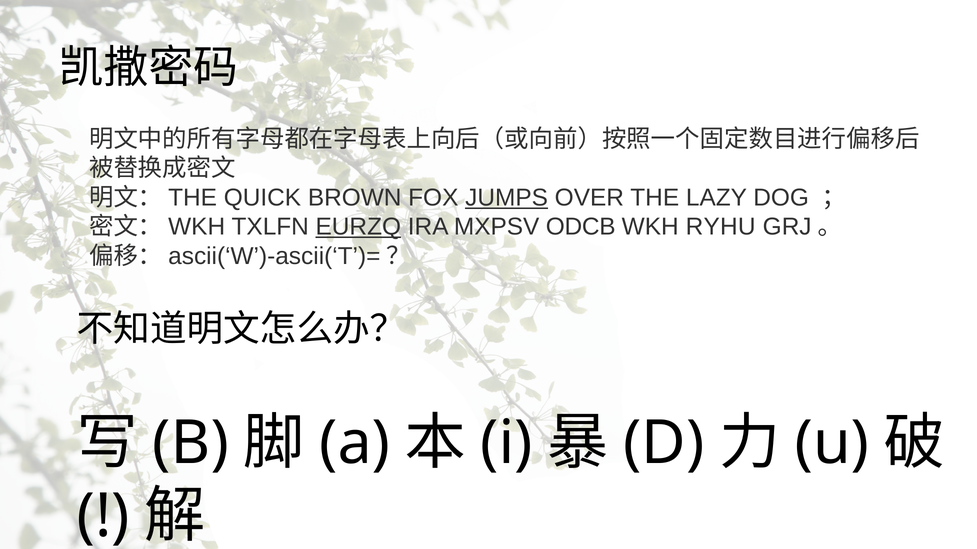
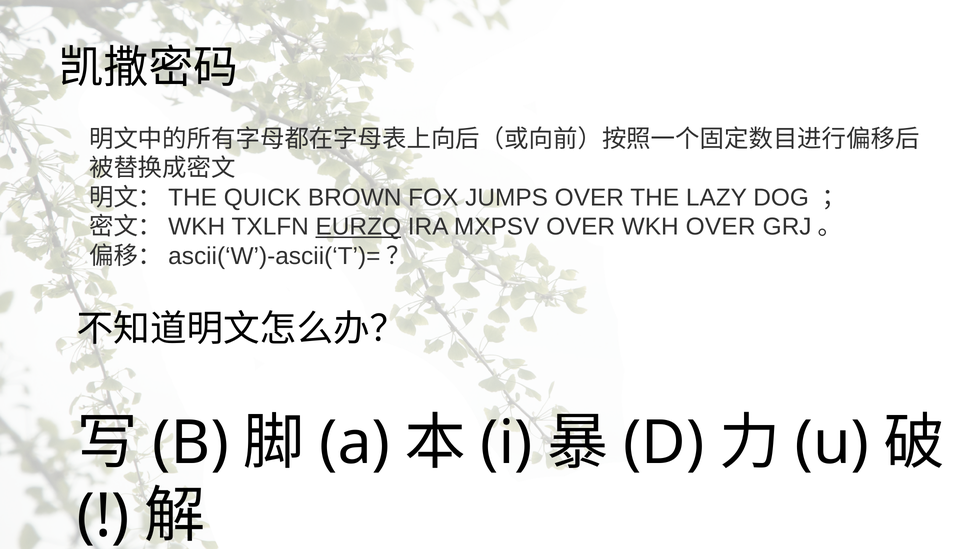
JUMPS underline: present -> none (507, 198)
MXPSV ODCB: ODCB -> OVER (581, 227)
WKH RYHU: RYHU -> OVER (721, 227)
